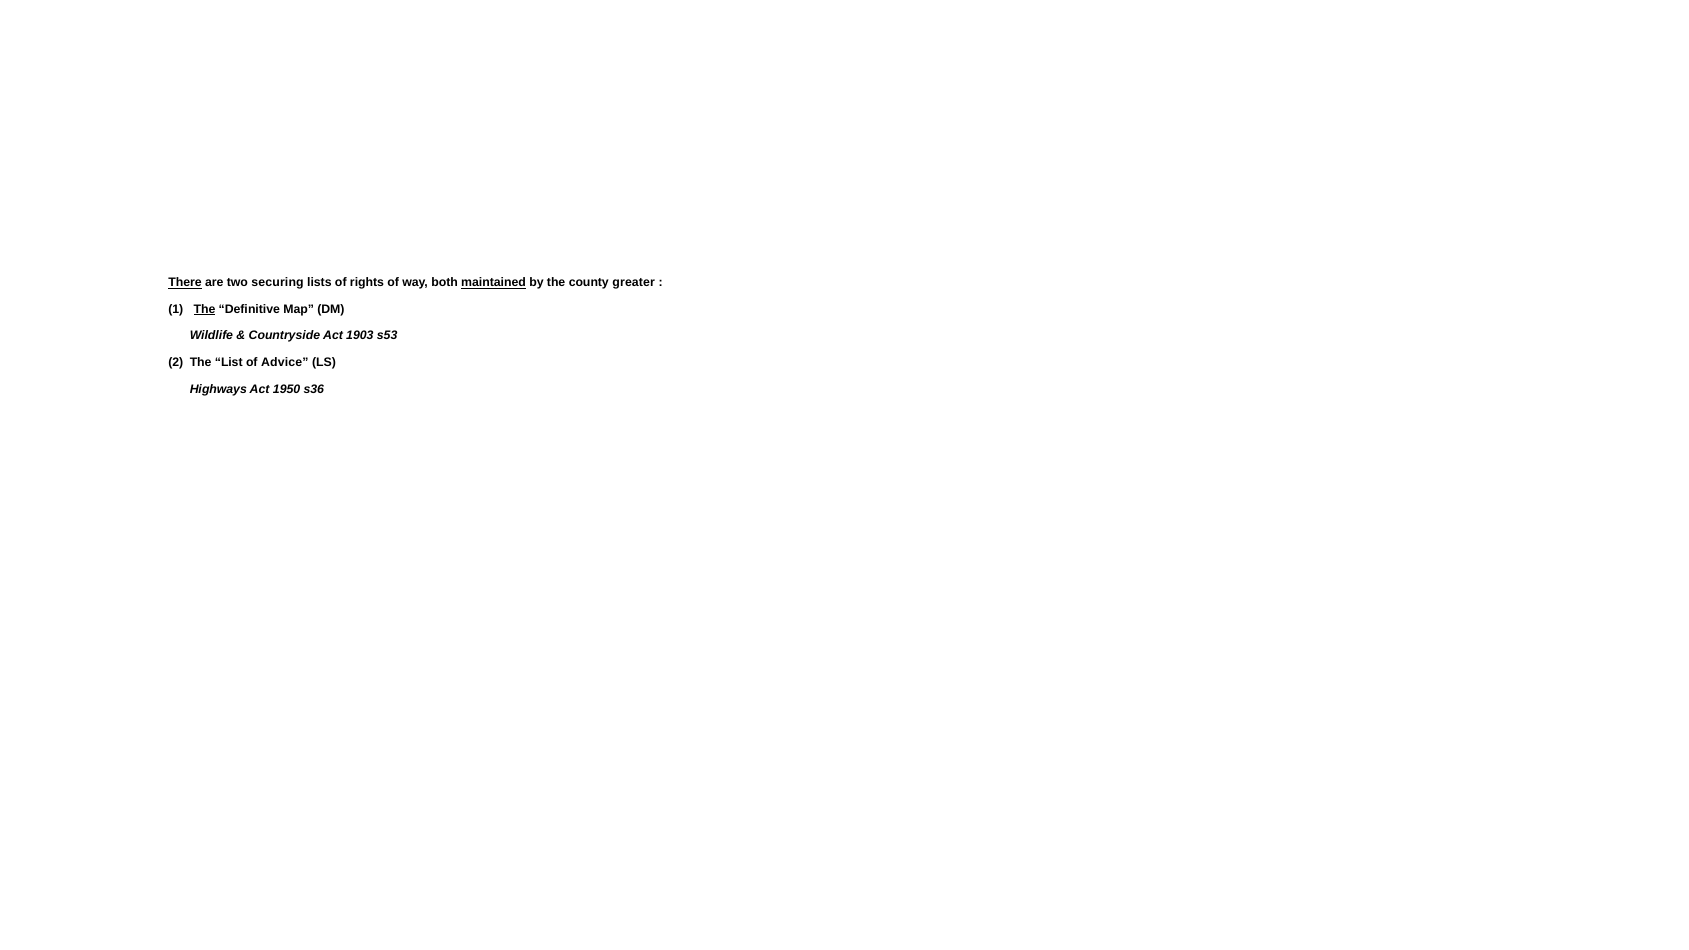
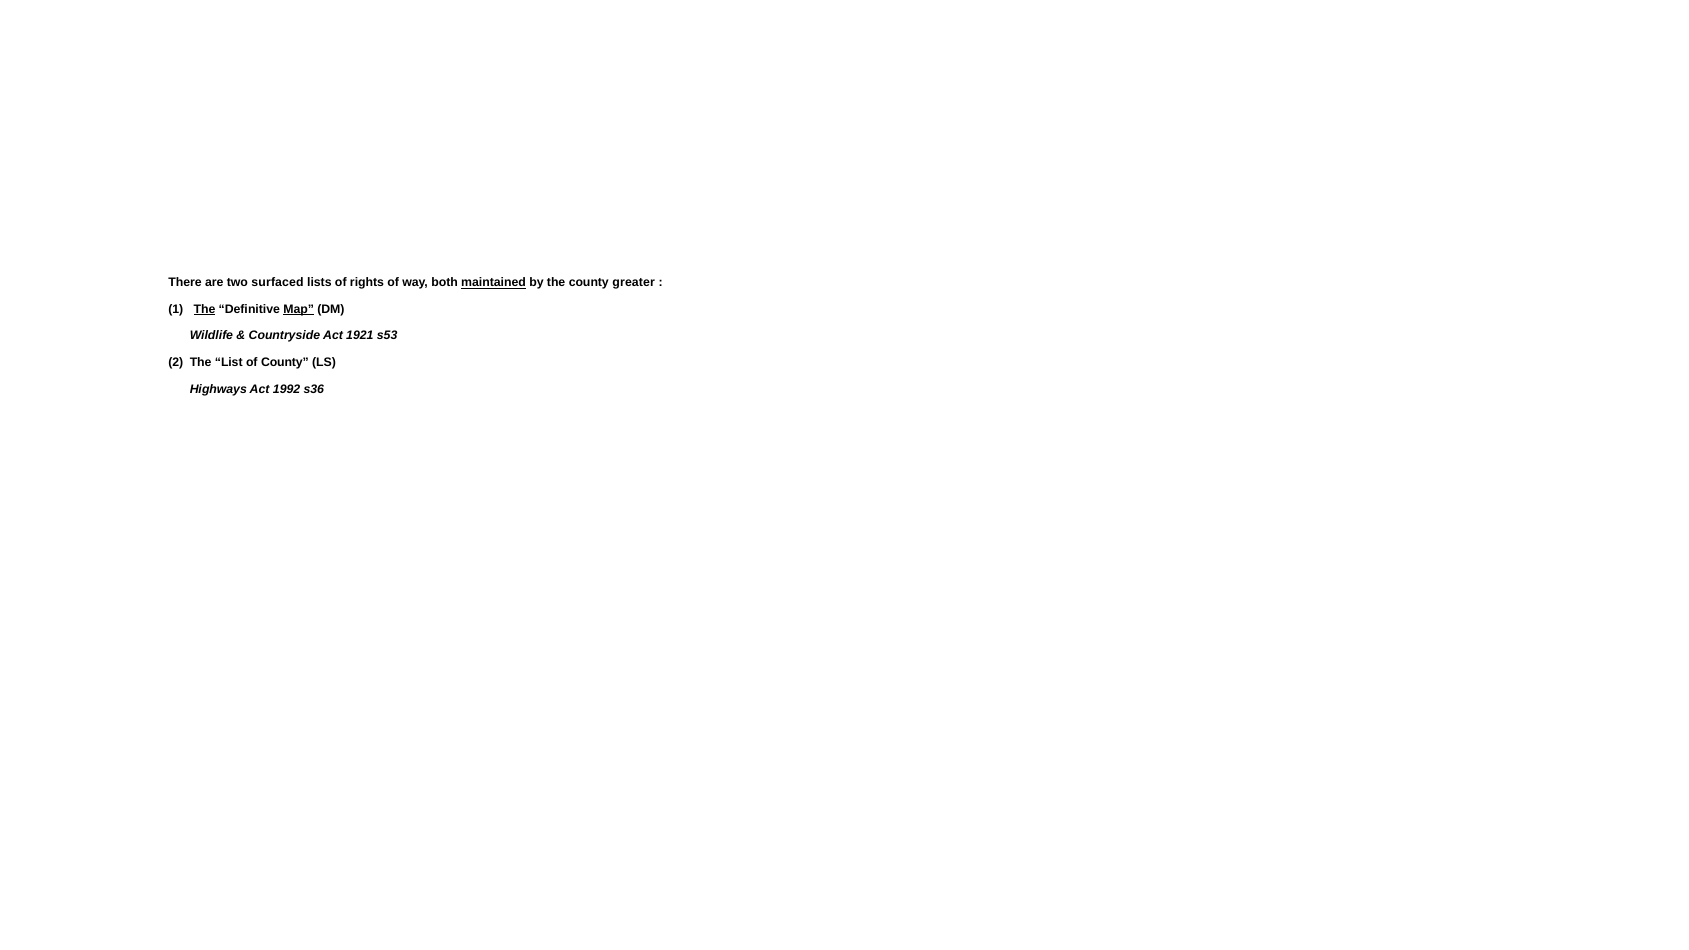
There underline: present -> none (185, 283)
securing: securing -> surfaced (278, 283)
Map underline: none -> present (299, 309)
1903: 1903 -> 1921 (360, 336)
of Advice: Advice -> County (285, 362)
1950: 1950 -> 1992 (287, 389)
